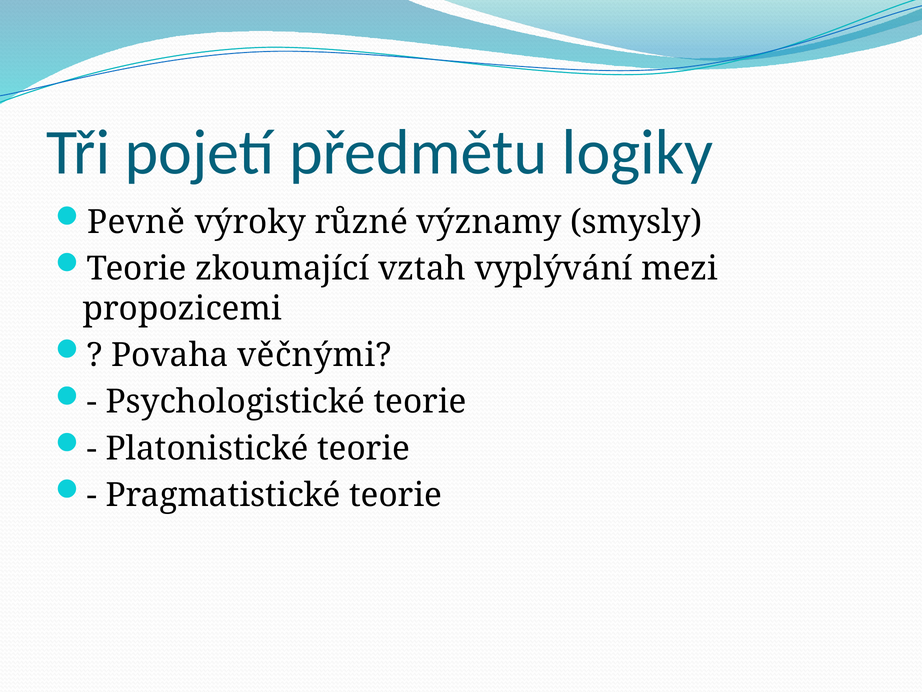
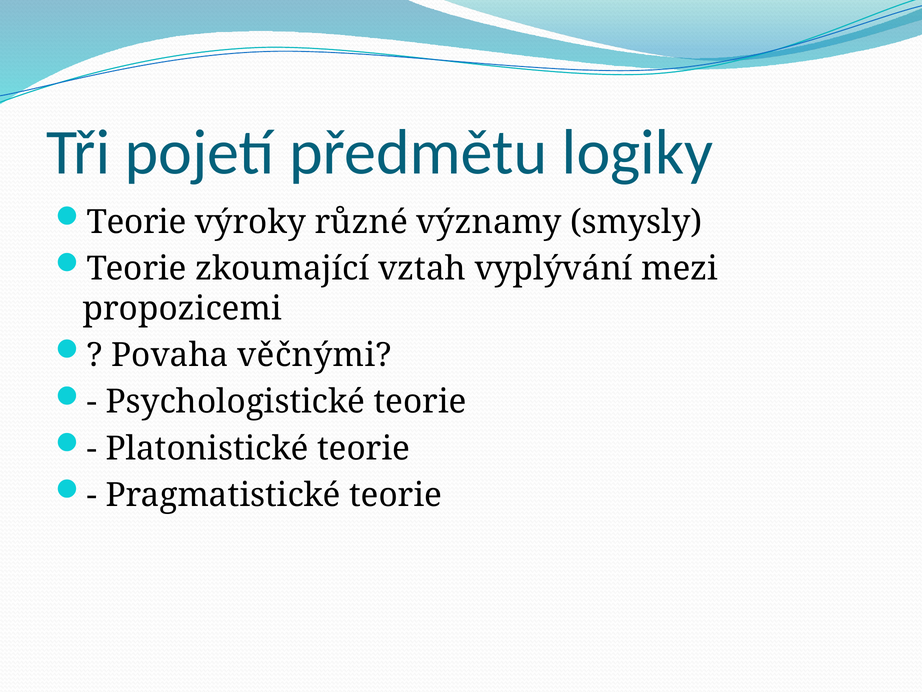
Pevně: Pevně -> Teorie (137, 222)
